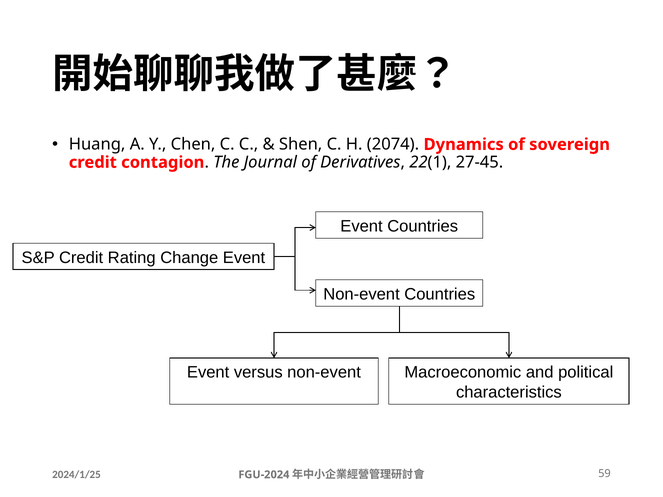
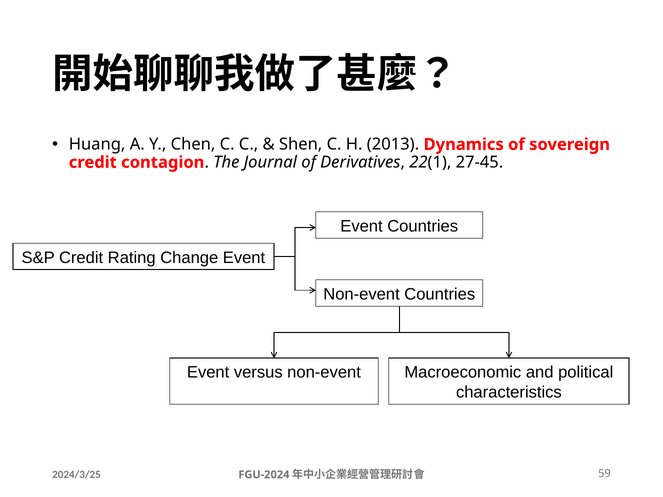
2074: 2074 -> 2013 (393, 145)
2024/1/25: 2024/1/25 -> 2024/3/25 (76, 475)
